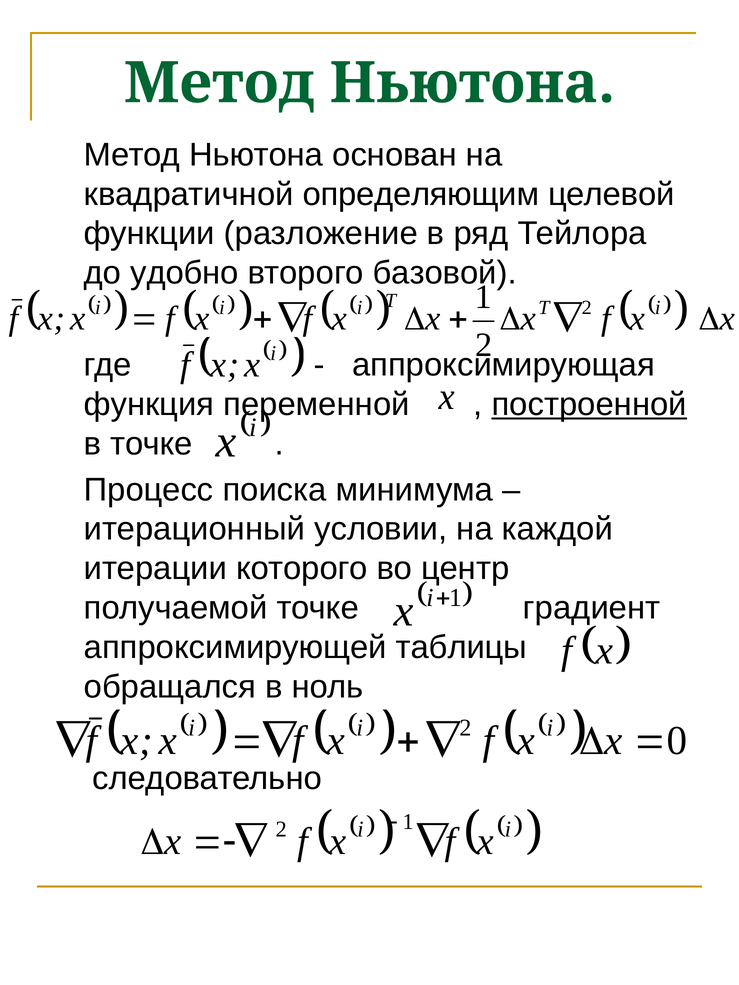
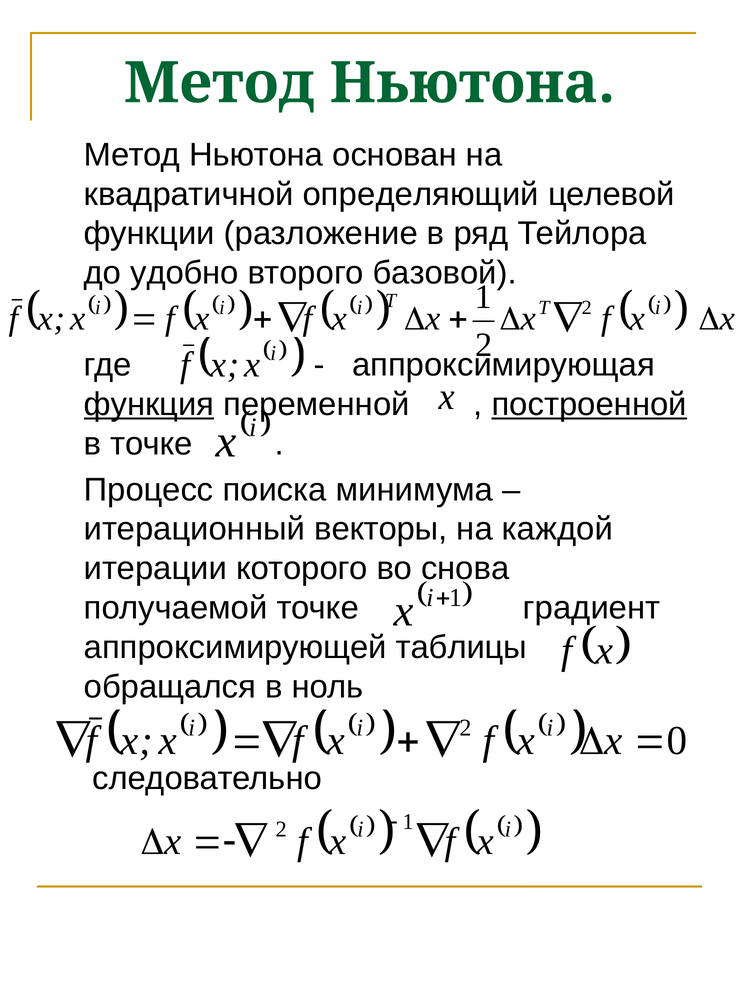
определяющим: определяющим -> определяющий (421, 194)
функция underline: none -> present (149, 404)
условии: условии -> векторы (381, 529)
центр: центр -> снова (465, 569)
